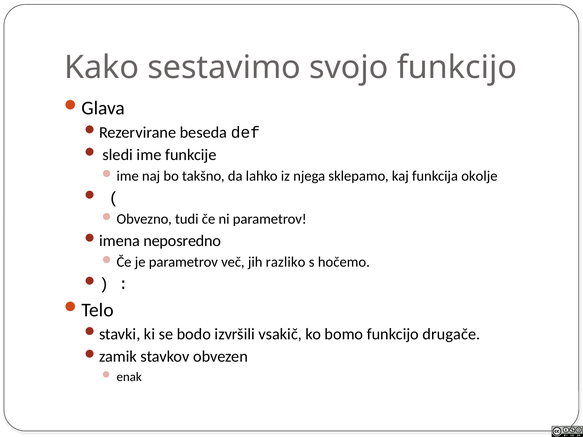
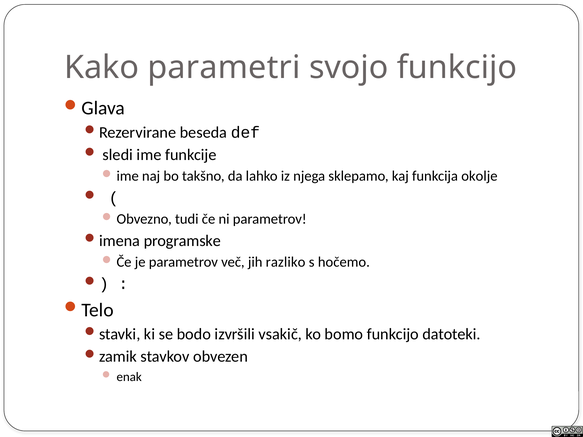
sestavimo: sestavimo -> parametri (224, 67)
neposredno: neposredno -> programske (182, 241)
drugače: drugače -> datoteki (451, 334)
